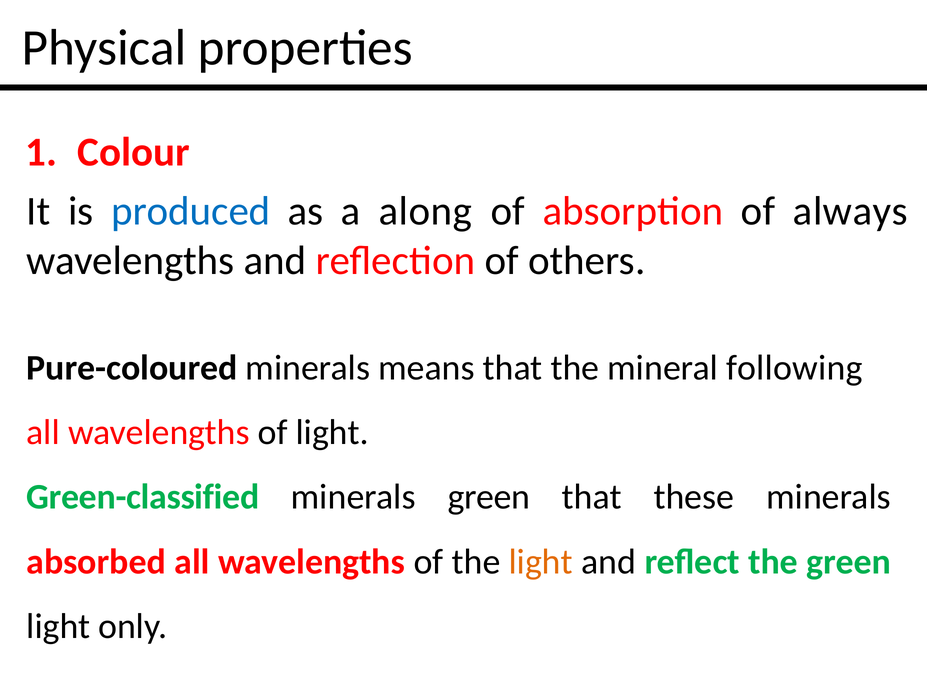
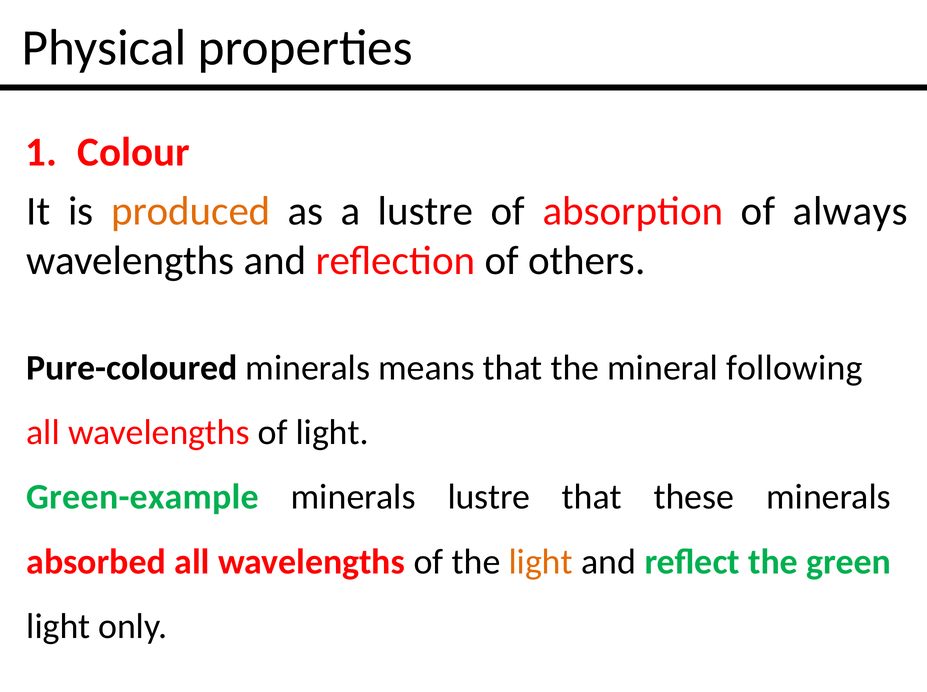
produced colour: blue -> orange (191, 211)
a along: along -> lustre (426, 211)
Green-classified: Green-classified -> Green-example (143, 497)
minerals green: green -> lustre (489, 497)
